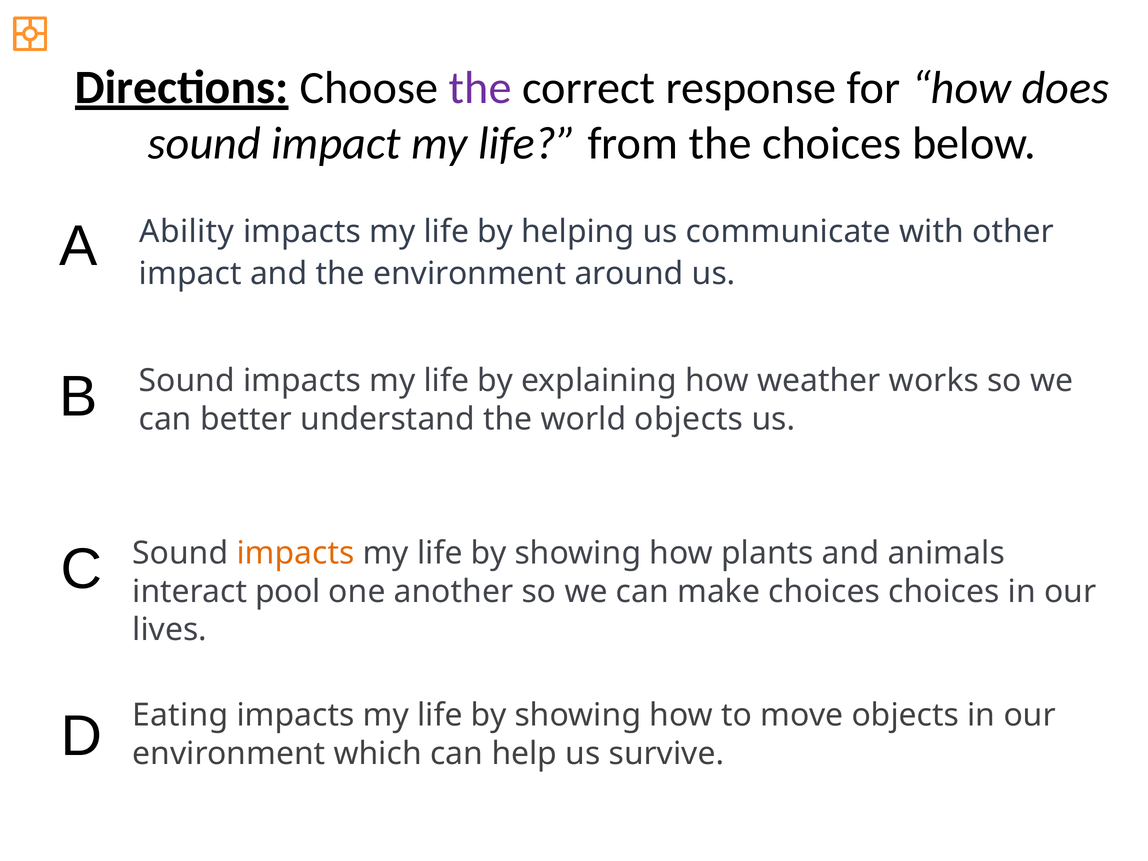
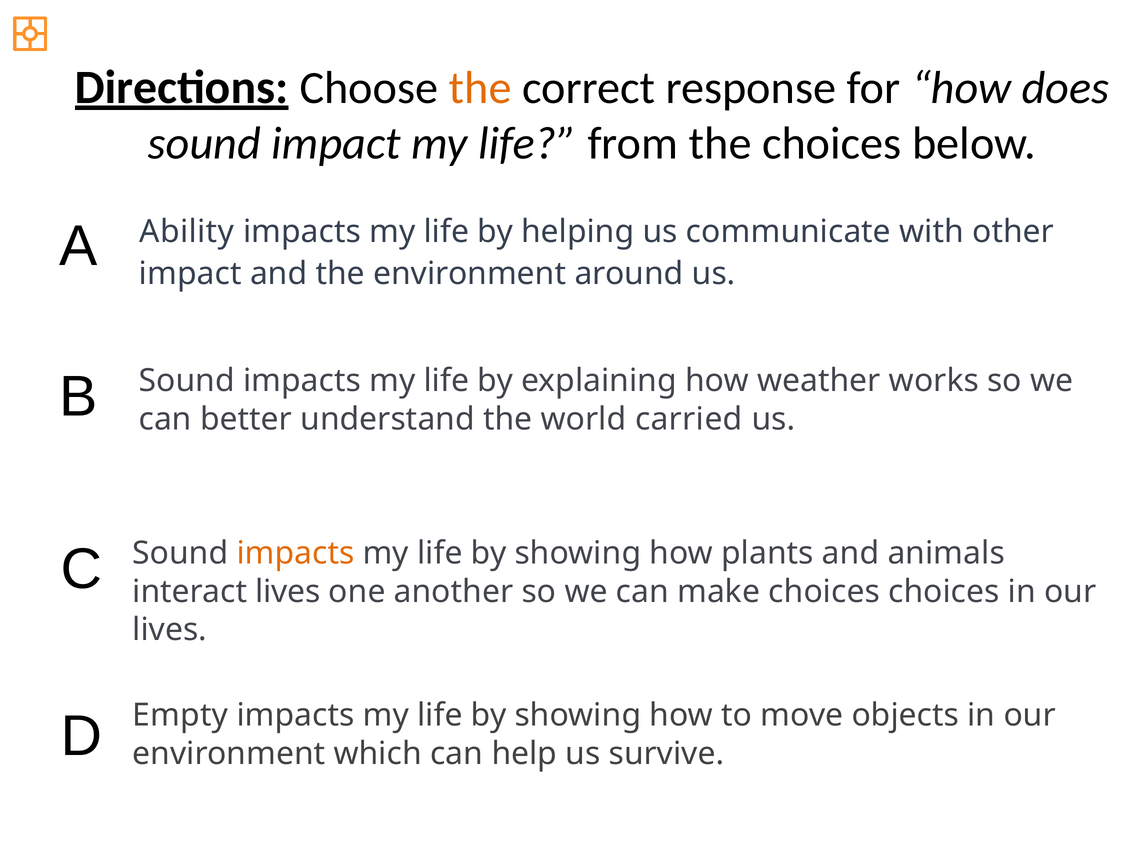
the colour: purple -> orange (480, 88)
world objects: objects -> carried (689, 419)
interact pool: pool -> lives (288, 592)
Eating: Eating -> Empty (180, 715)
